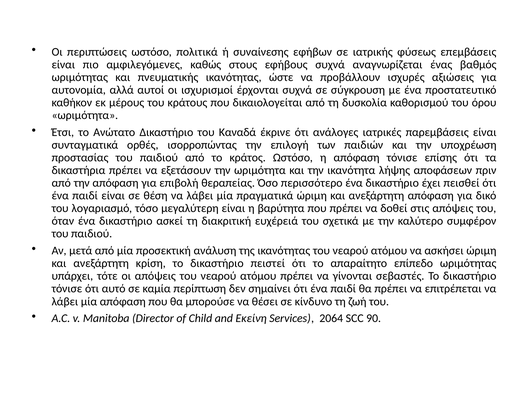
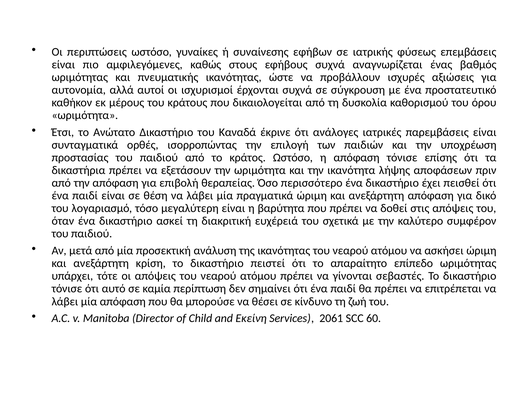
πολιτικά: πολιτικά -> γυναίκες (197, 52)
2064: 2064 -> 2061 (331, 318)
90: 90 -> 60 (374, 318)
